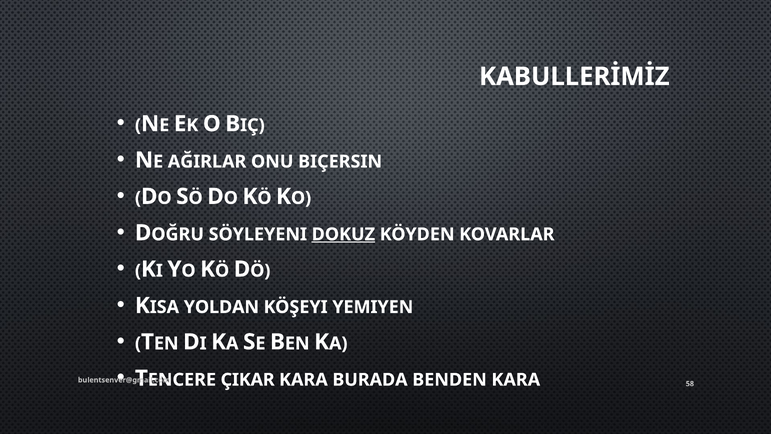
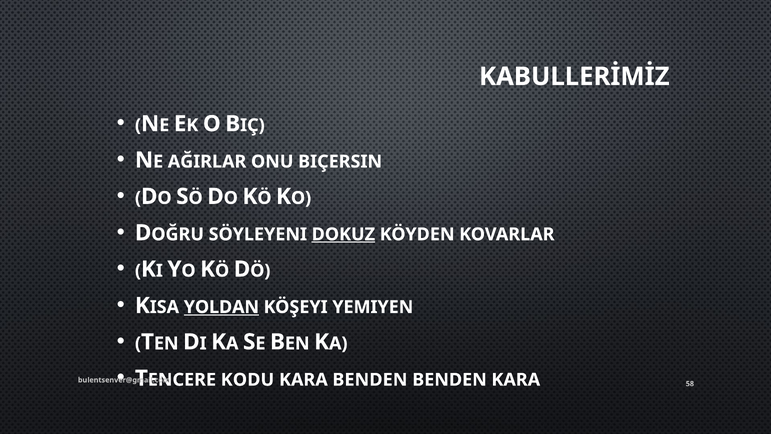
YOLDAN underline: none -> present (221, 307)
ÇIKAR: ÇIKAR -> KODU (247, 380)
KARA BURADA: BURADA -> BENDEN (370, 380)
